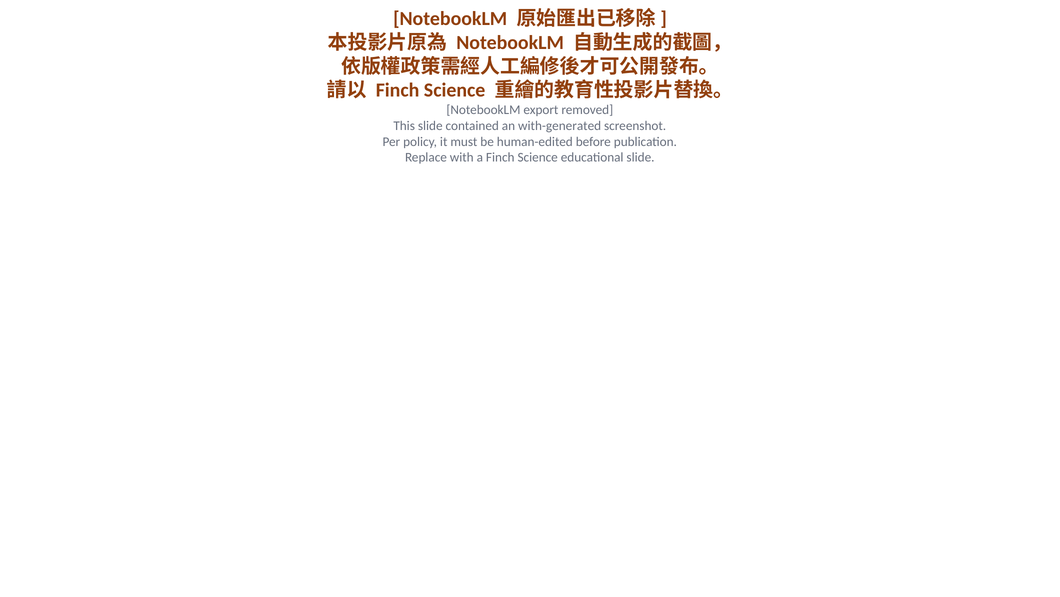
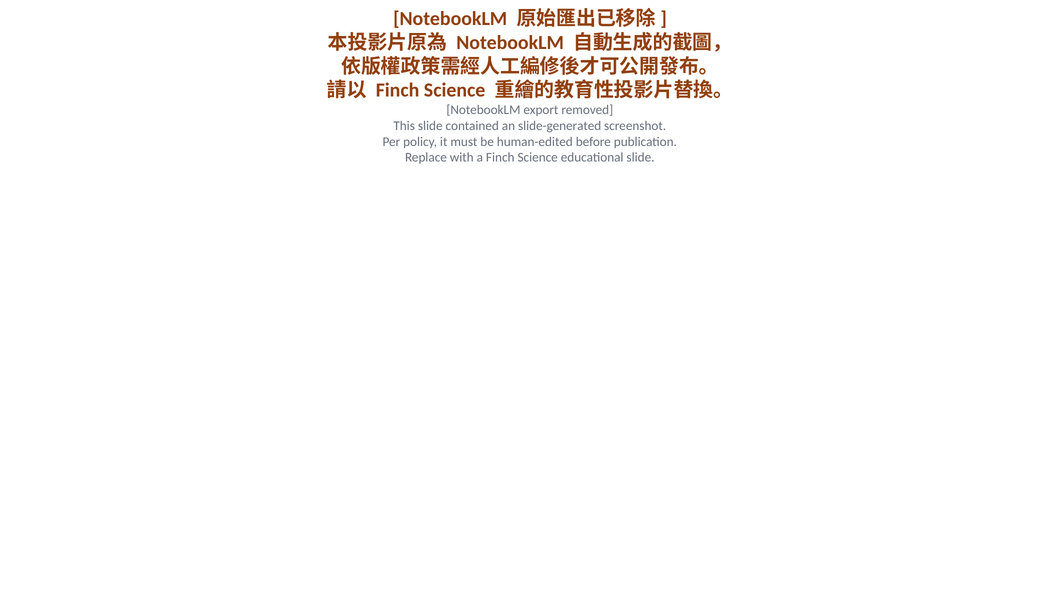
with-generated: with-generated -> slide-generated (560, 126)
